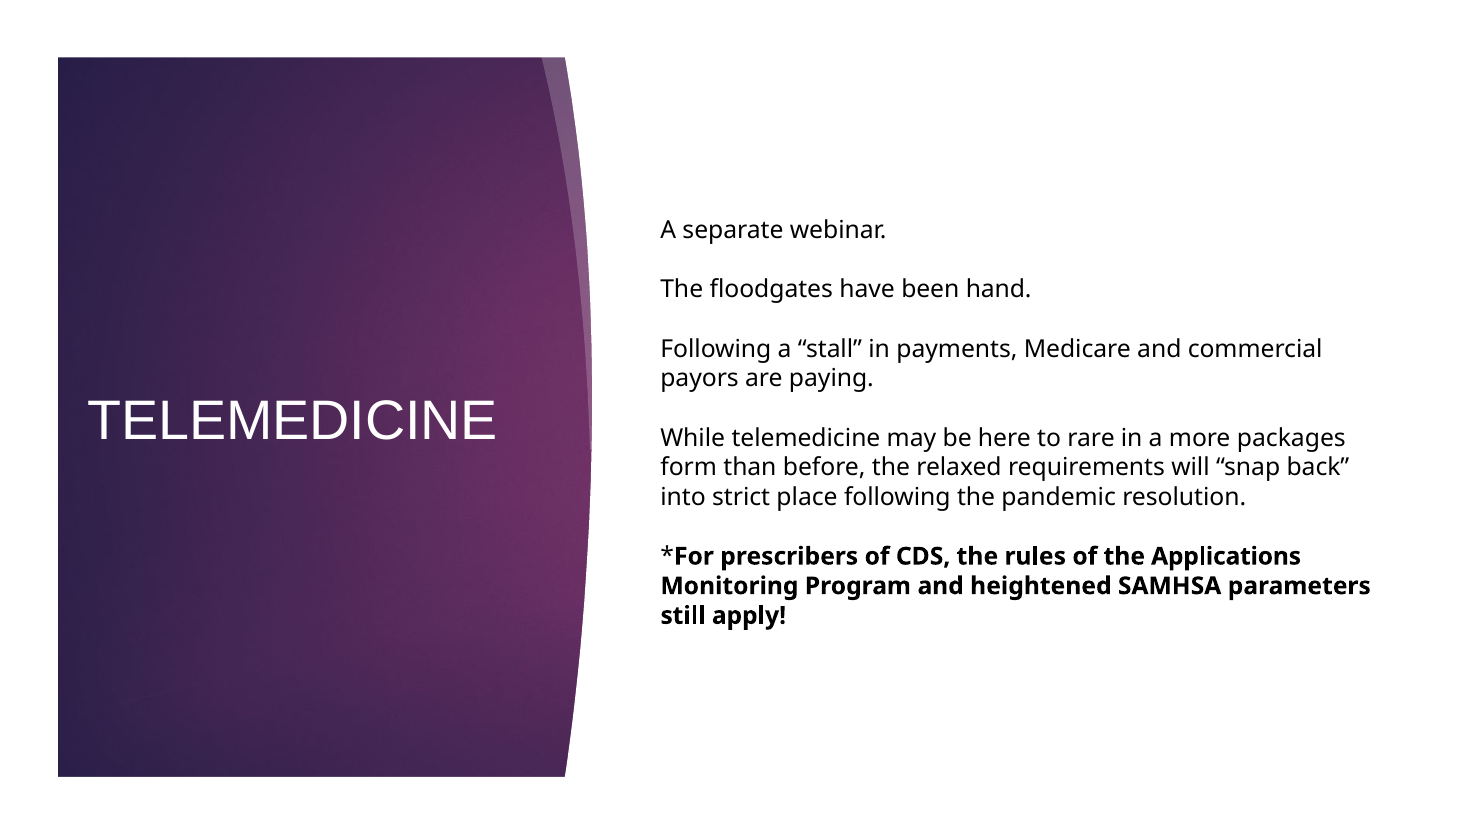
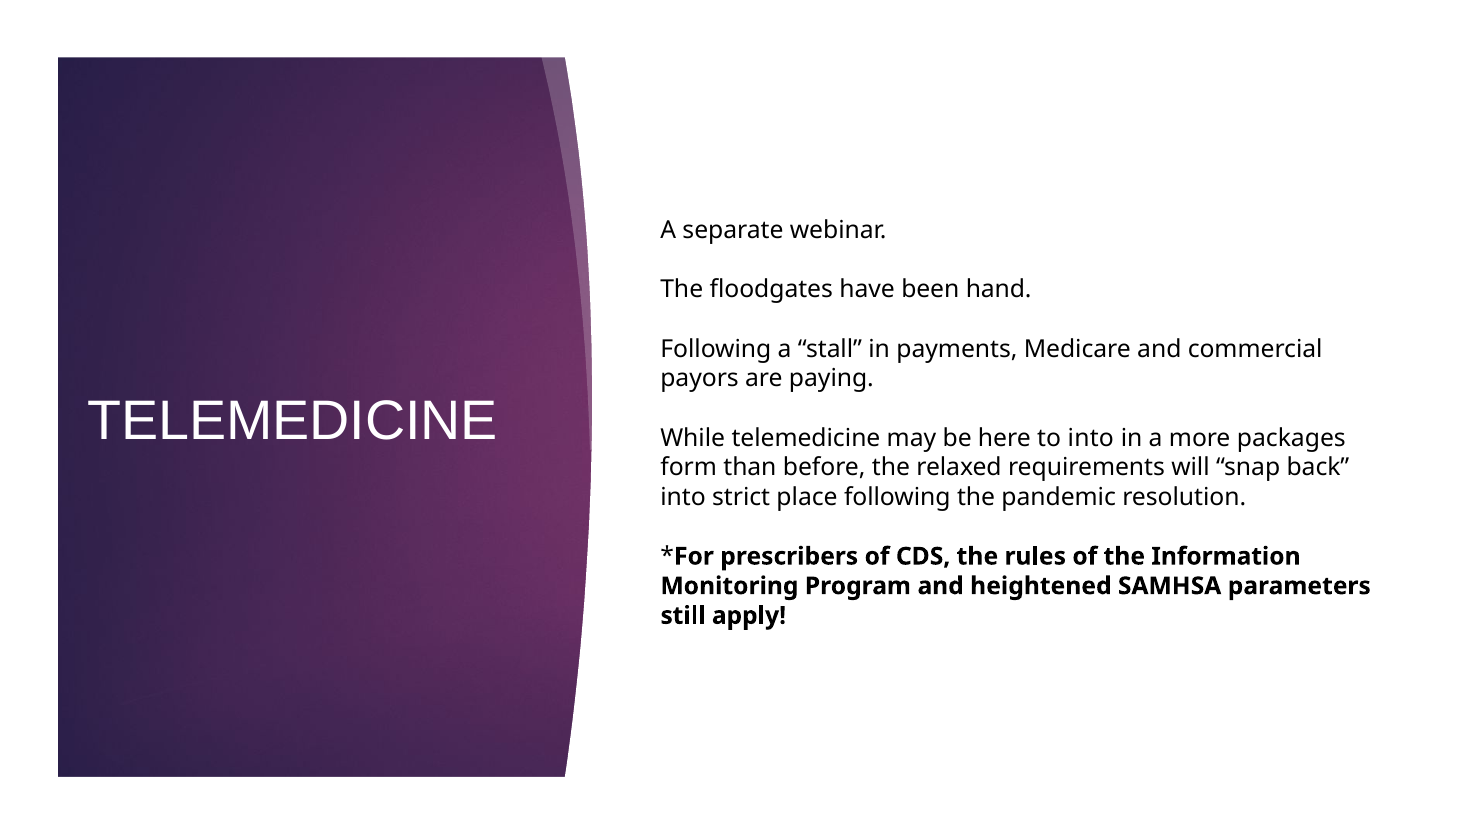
to rare: rare -> into (1091, 438)
Applications: Applications -> Information (1226, 556)
